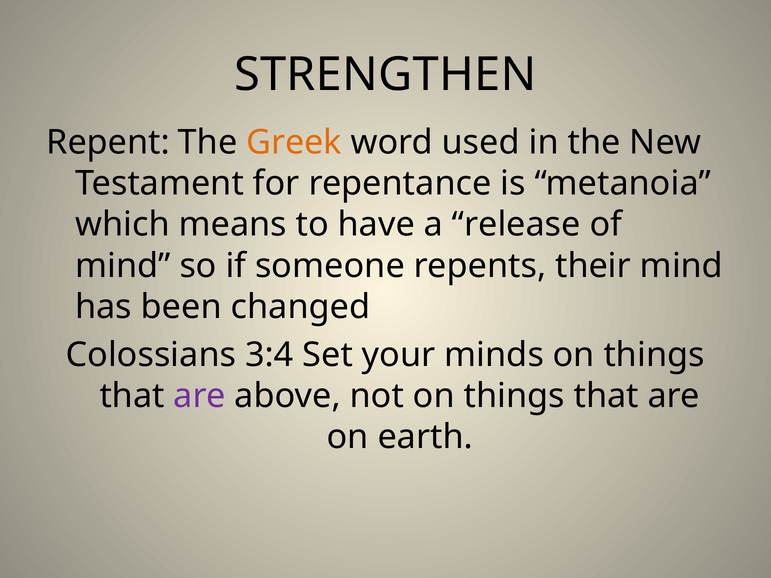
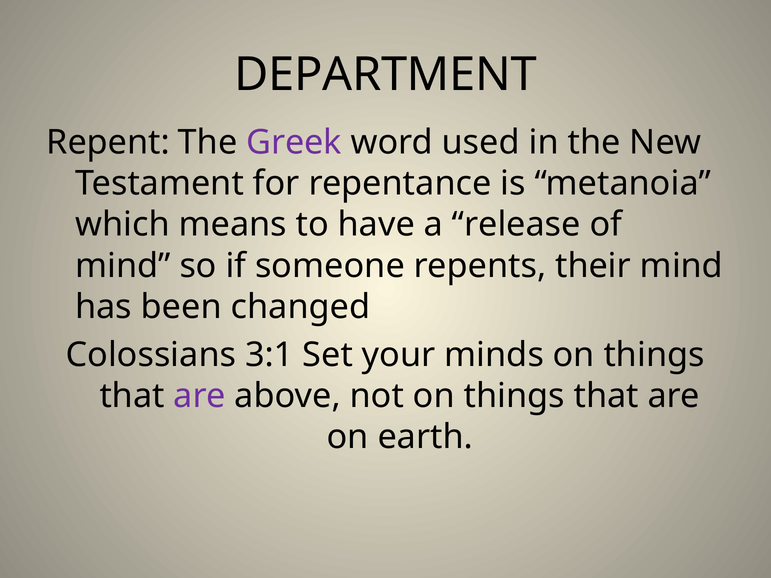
STRENGTHEN: STRENGTHEN -> DEPARTMENT (386, 75)
Greek colour: orange -> purple (294, 142)
3:4: 3:4 -> 3:1 (269, 355)
